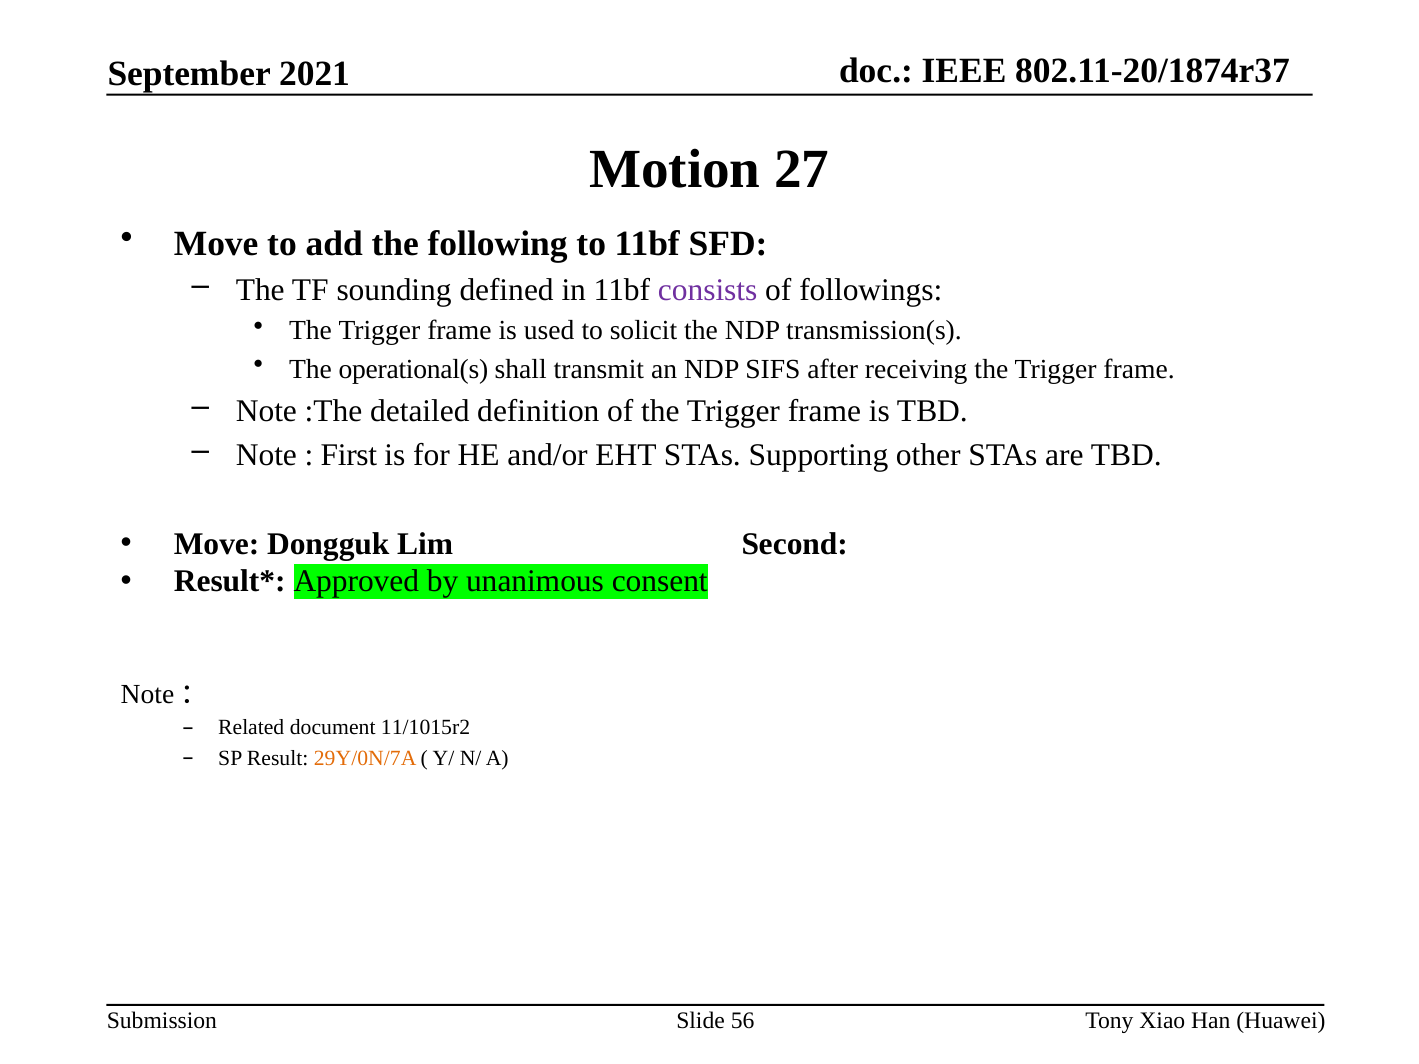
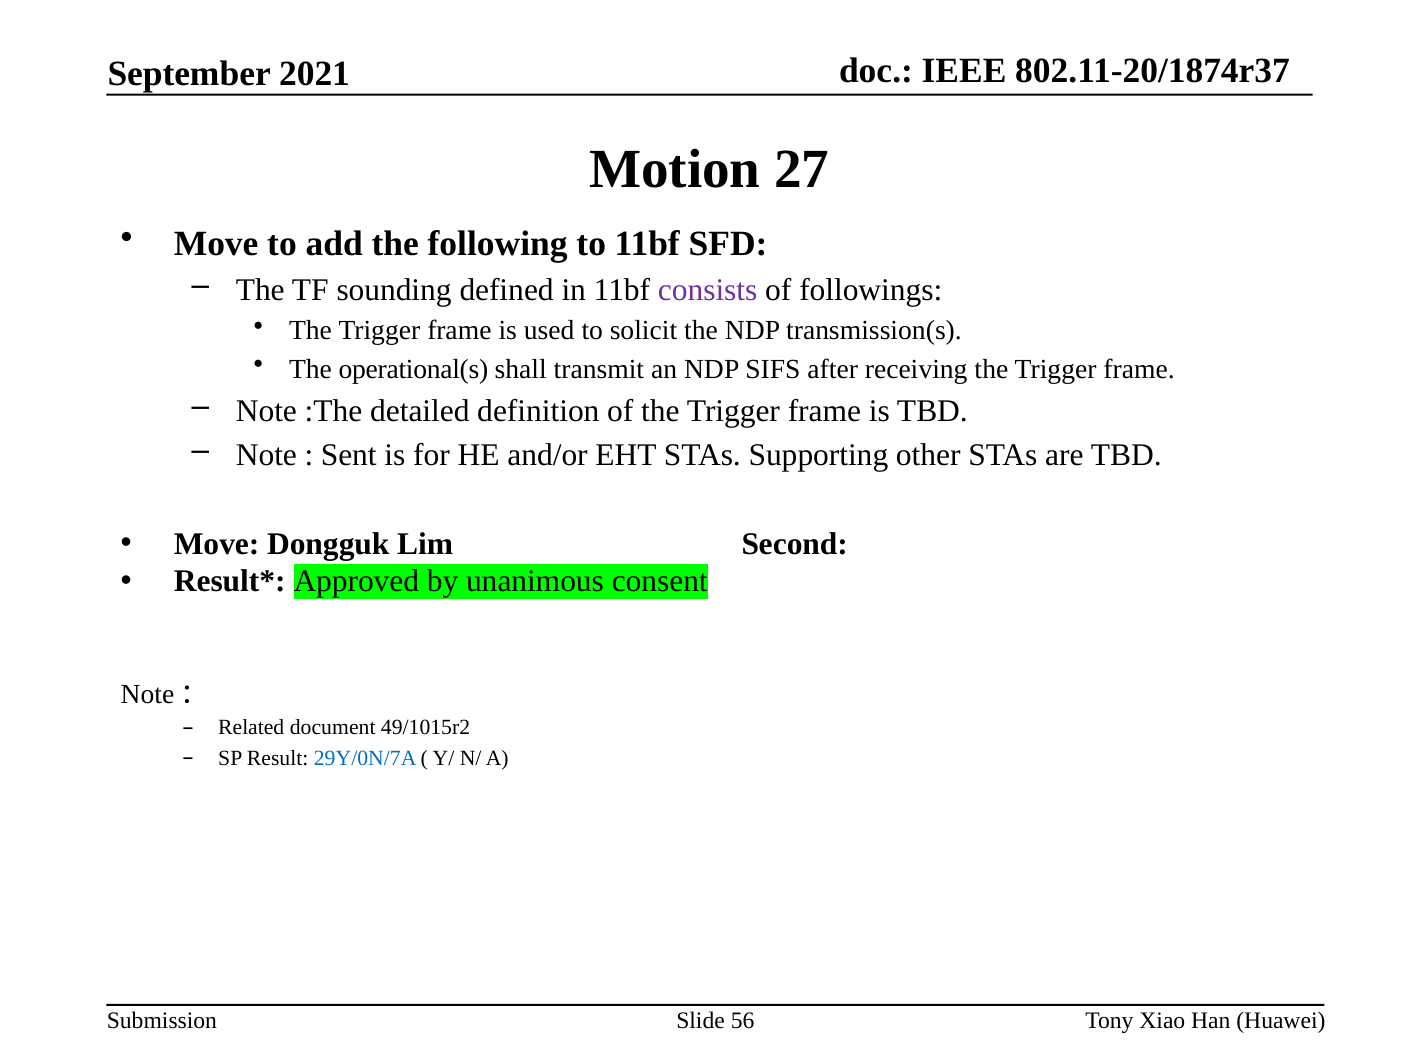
First: First -> Sent (349, 456)
11/1015r2: 11/1015r2 -> 49/1015r2 (426, 728)
29Y/0N/7A colour: orange -> blue (365, 758)
